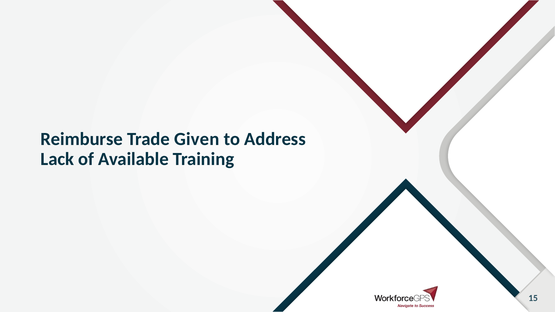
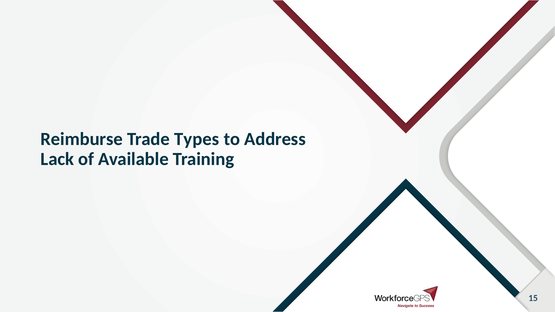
Given: Given -> Types (197, 139)
